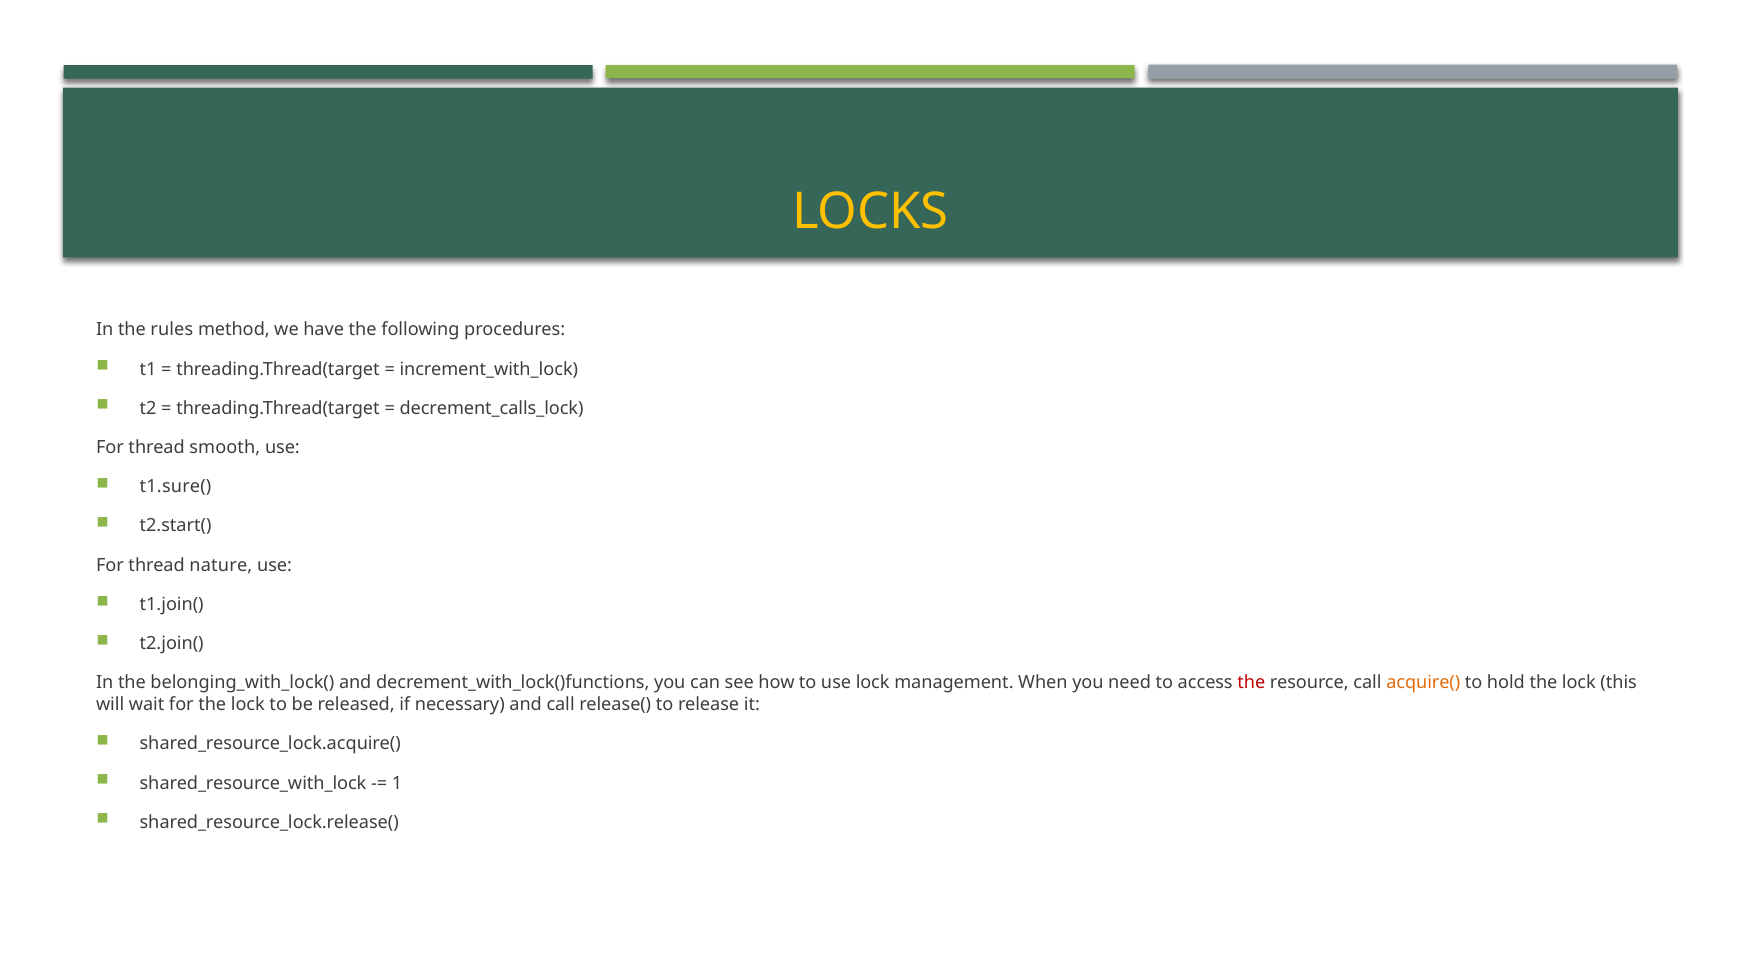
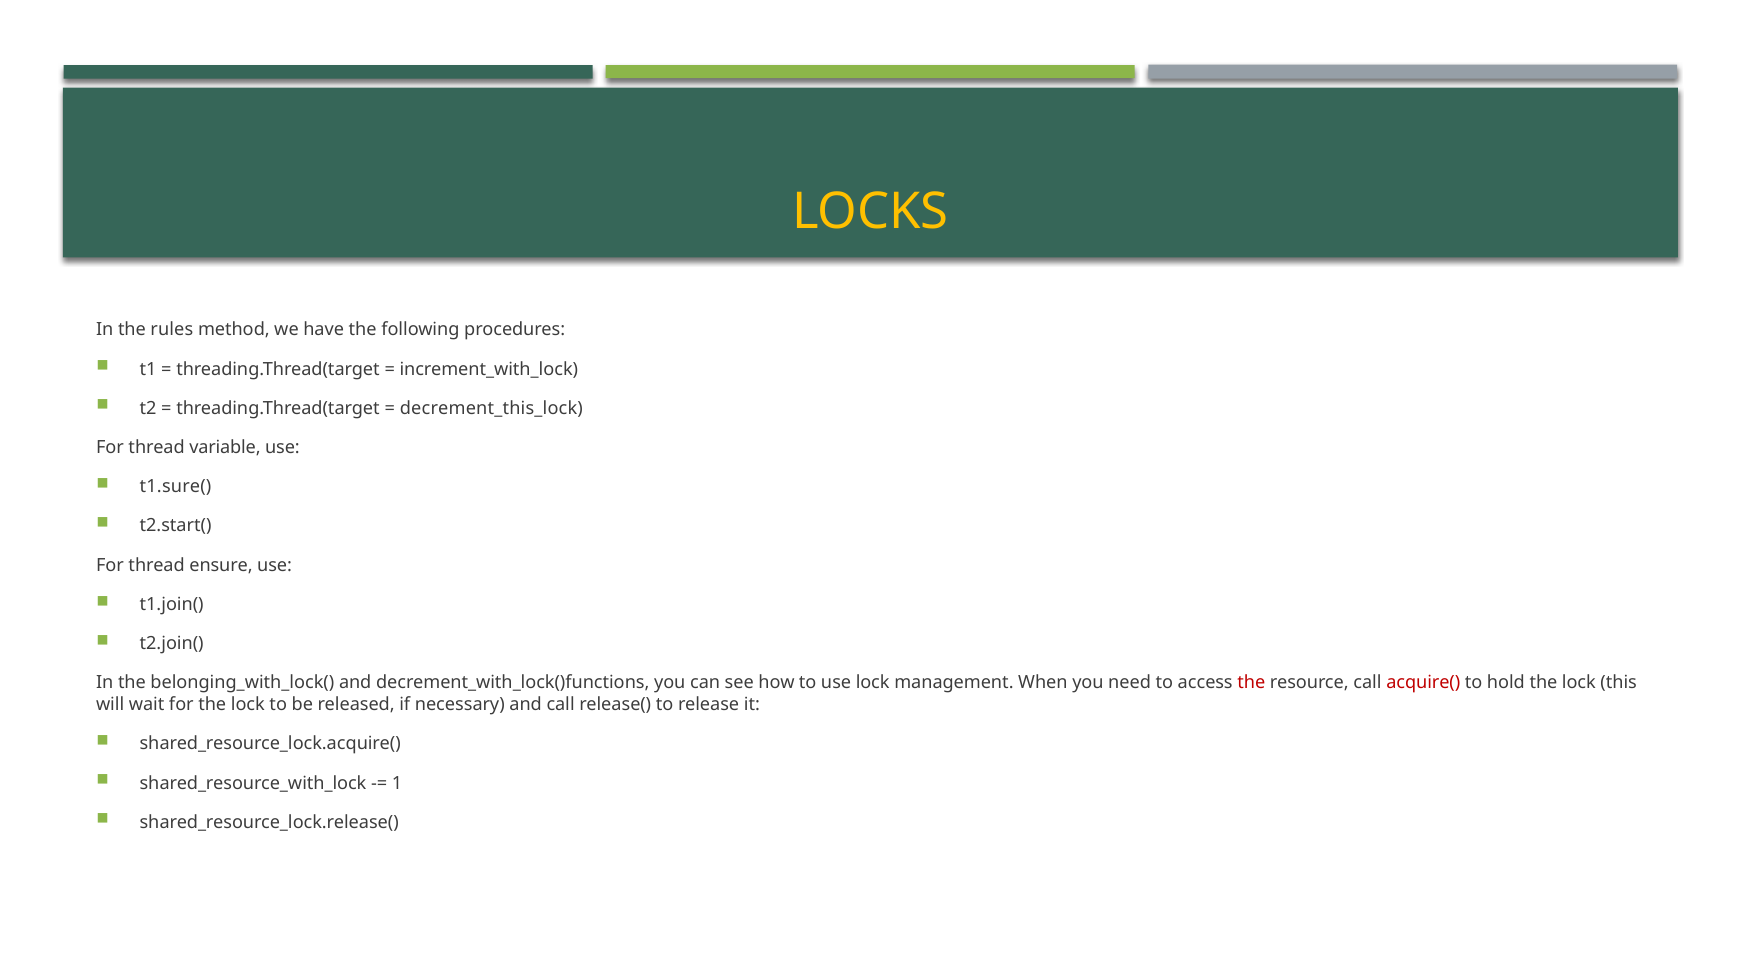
decrement_calls_lock: decrement_calls_lock -> decrement_this_lock (491, 408)
smooth: smooth -> variable (225, 448)
nature: nature -> ensure (221, 565)
acquire( colour: orange -> red (1423, 683)
